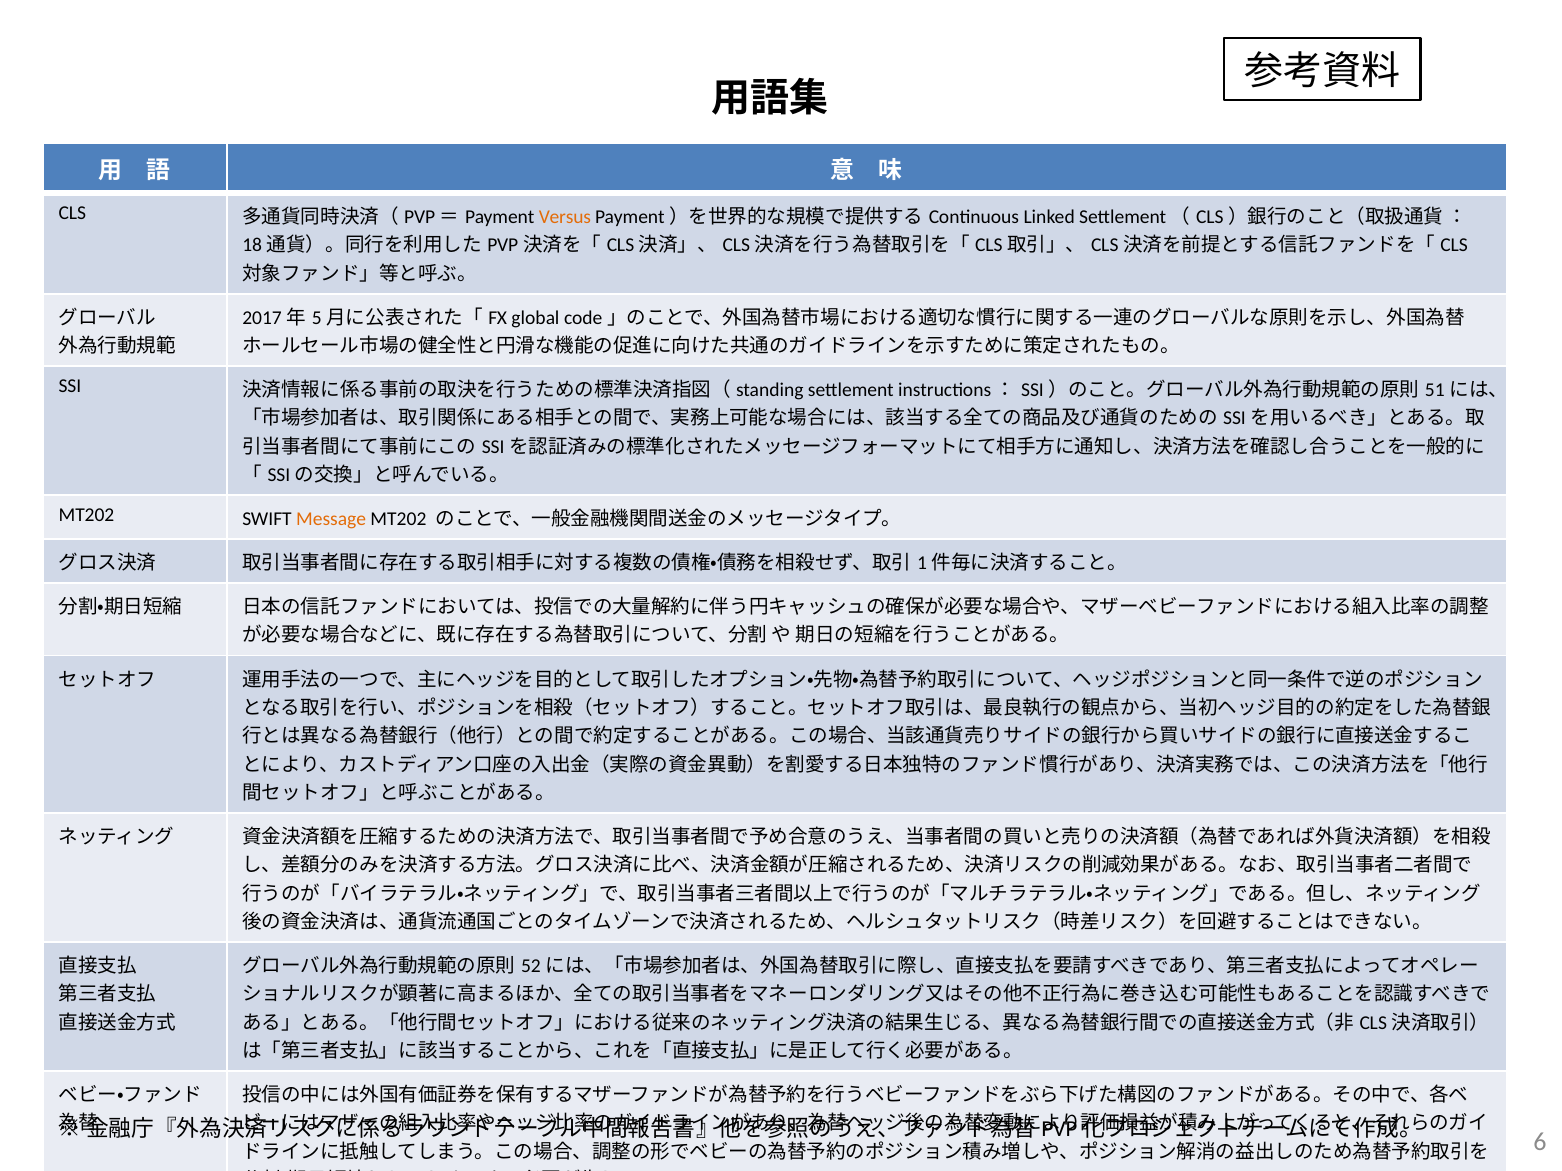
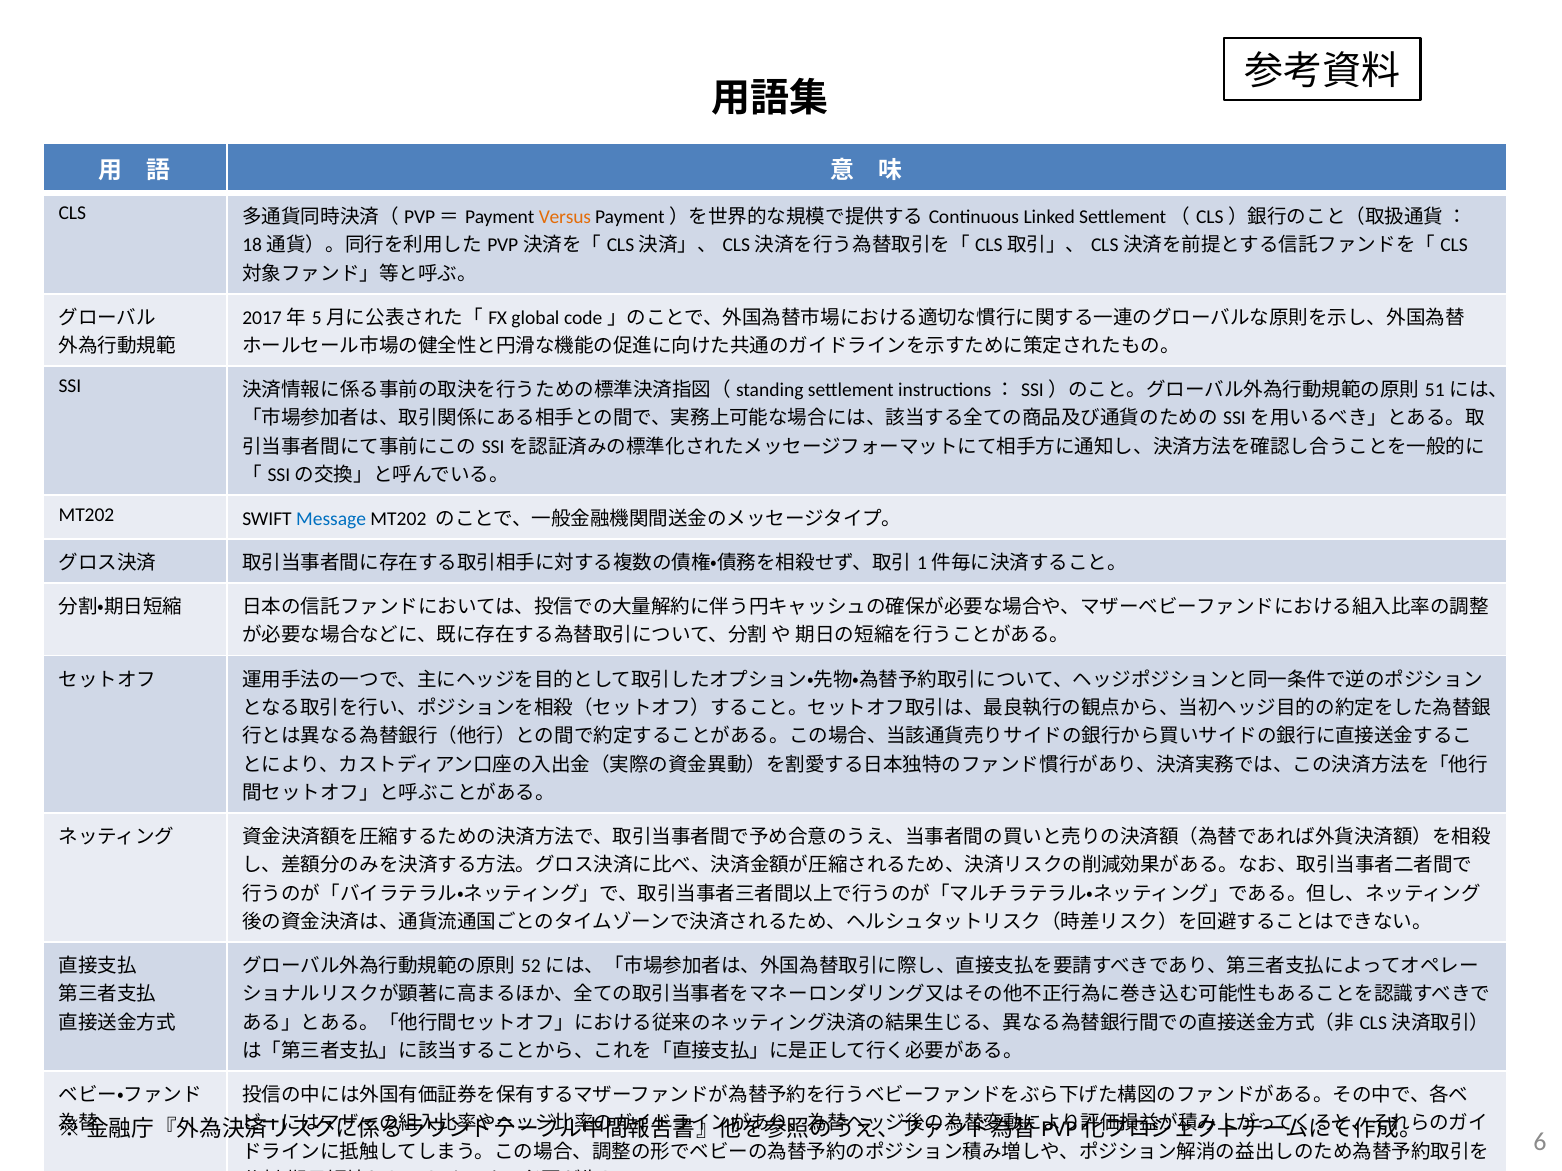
Message colour: orange -> blue (331, 519)
